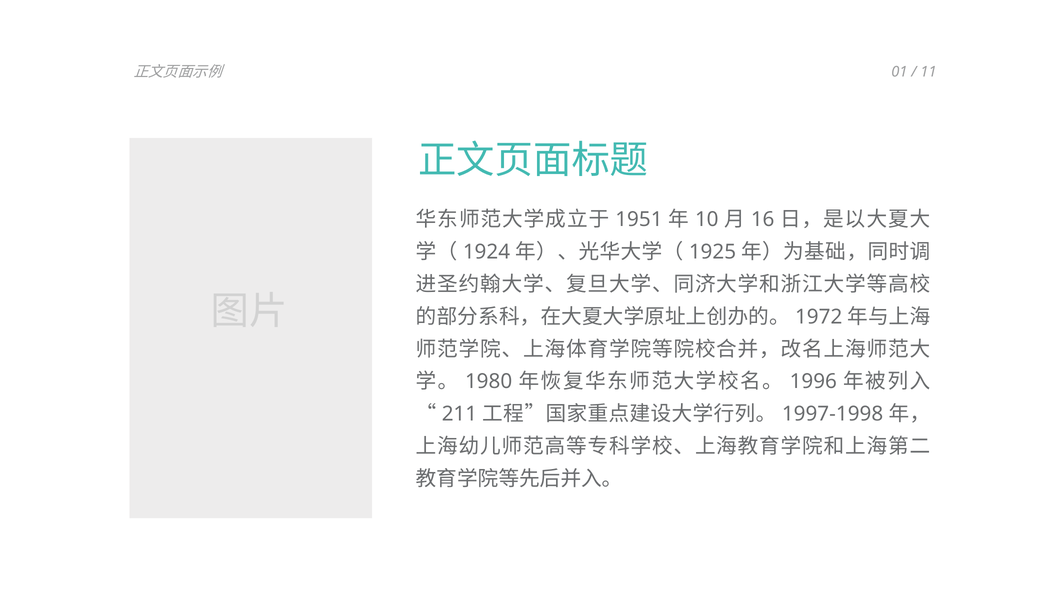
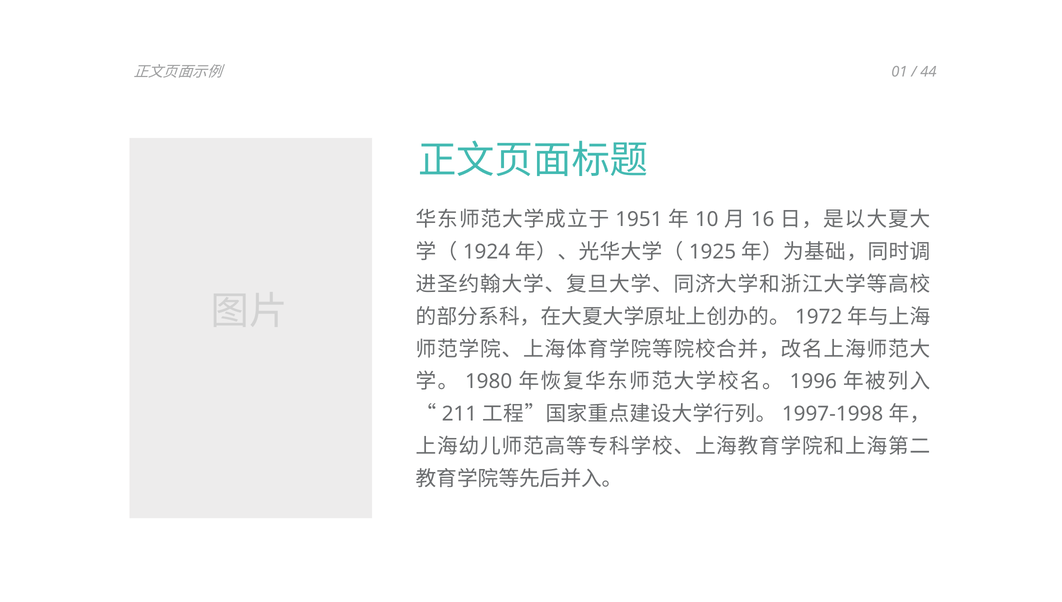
11: 11 -> 44 (928, 72)
